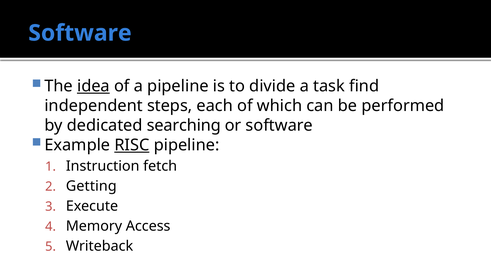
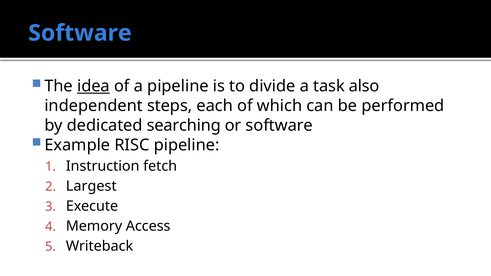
find: find -> also (364, 86)
RISC underline: present -> none (132, 145)
Getting: Getting -> Largest (91, 186)
